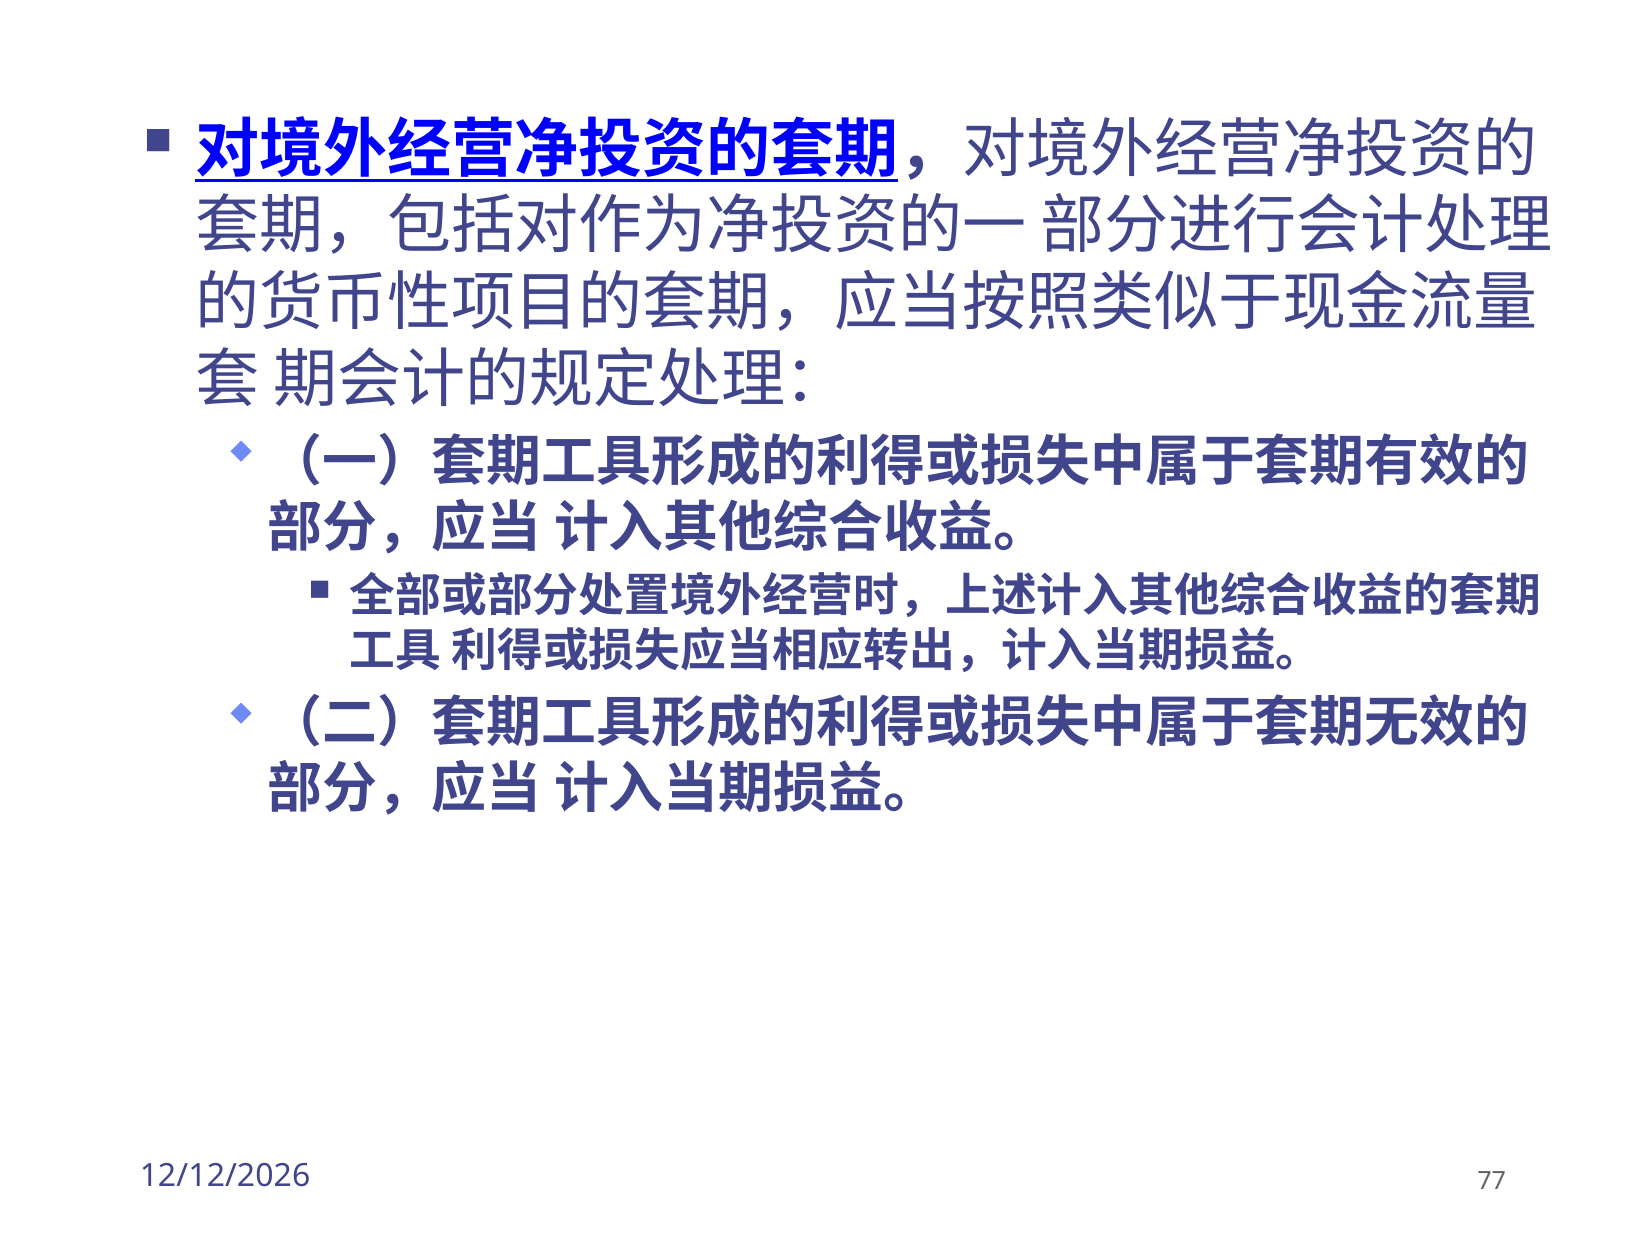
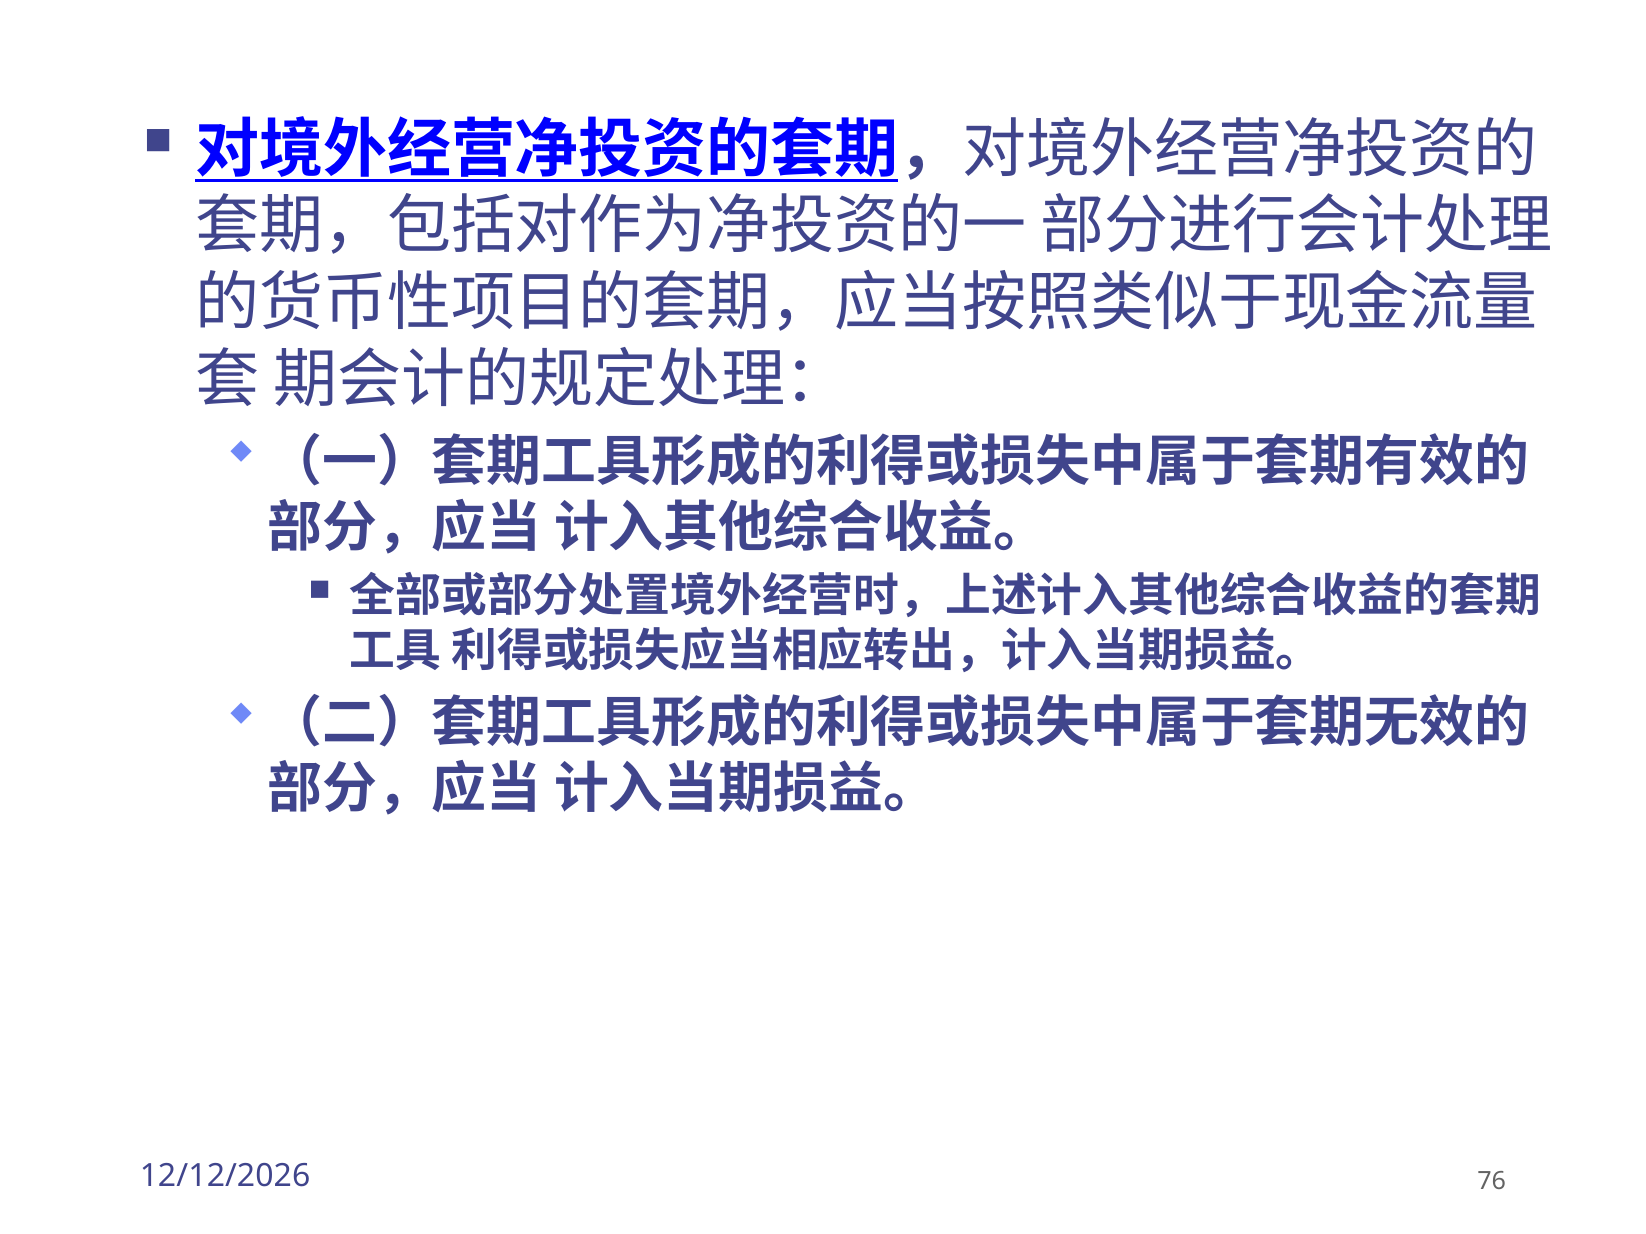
77: 77 -> 76 (1492, 1181)
